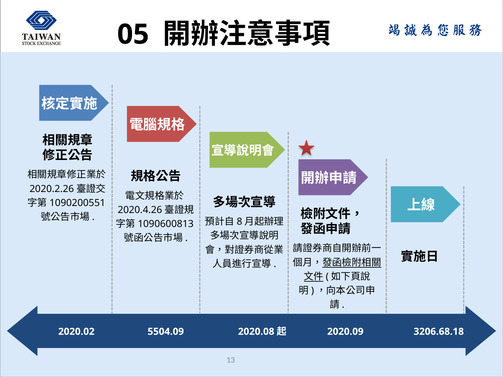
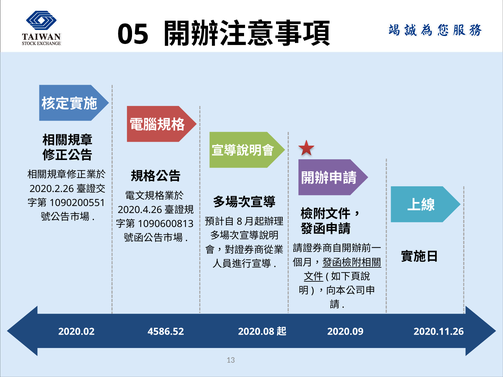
5504.09: 5504.09 -> 4586.52 (166, 332)
3206.68.18: 3206.68.18 -> 2020.11.26 (439, 332)
